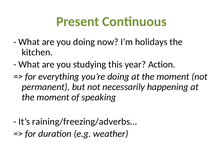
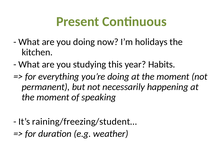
Action: Action -> Habits (162, 65)
raining/freezing/adverbs…: raining/freezing/adverbs… -> raining/freezing/student… (84, 122)
